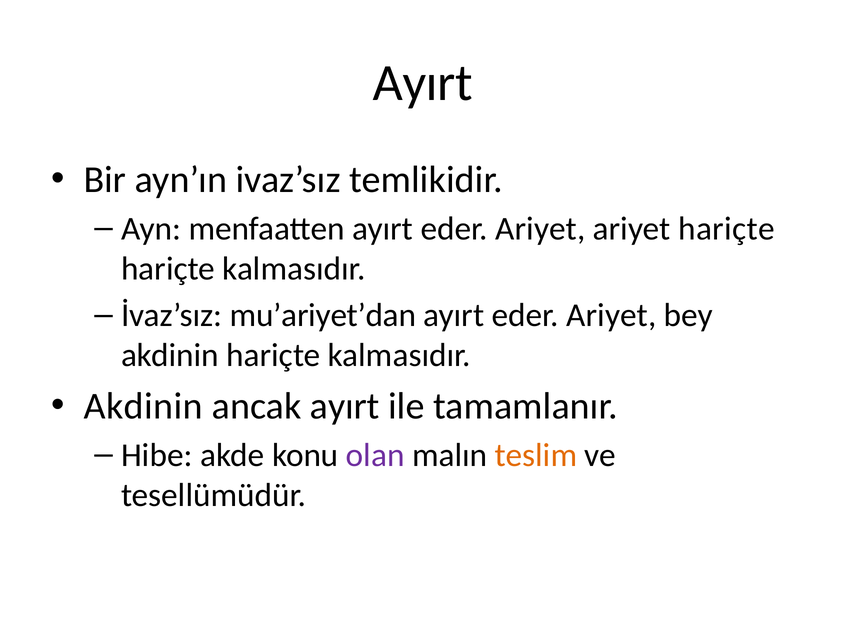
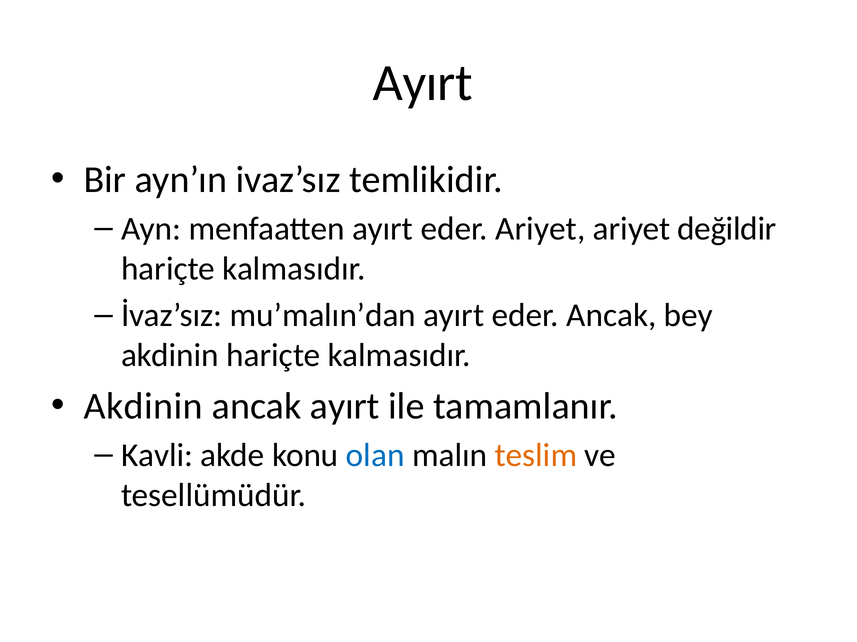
ariyet hariçte: hariçte -> değildir (727, 229)
mu’ariyet’dan: mu’ariyet’dan -> mu’malın’dan (323, 316)
Ariyet: Ariyet -> Ancak (611, 316)
Hibe: Hibe -> Kavli (157, 456)
olan colour: purple -> blue (375, 456)
